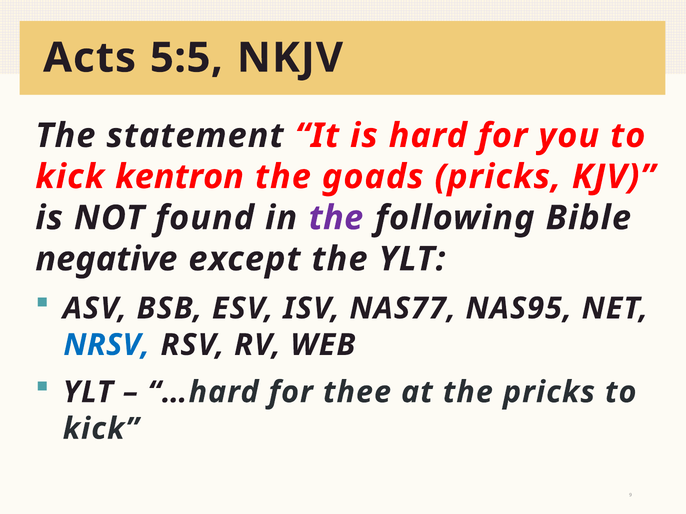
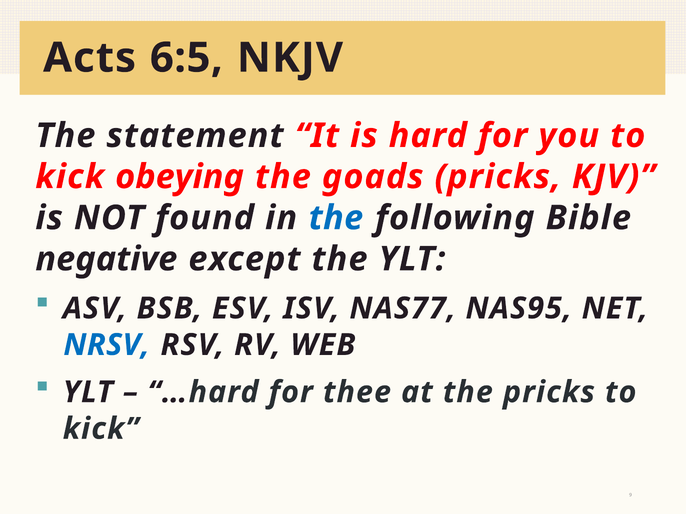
5:5: 5:5 -> 6:5 (186, 58)
kentron: kentron -> obeying (180, 177)
the colour: purple -> blue (336, 218)
